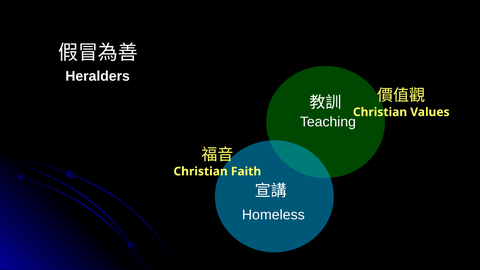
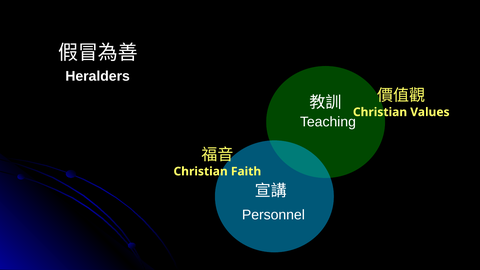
Homeless: Homeless -> Personnel (273, 215)
